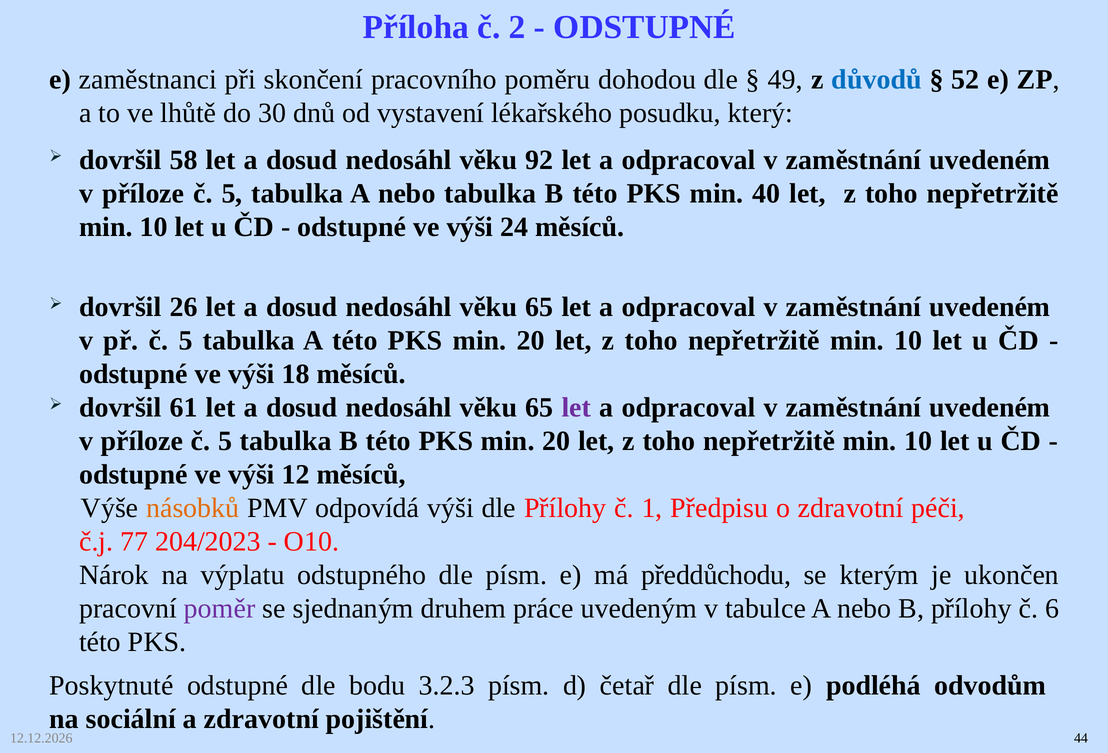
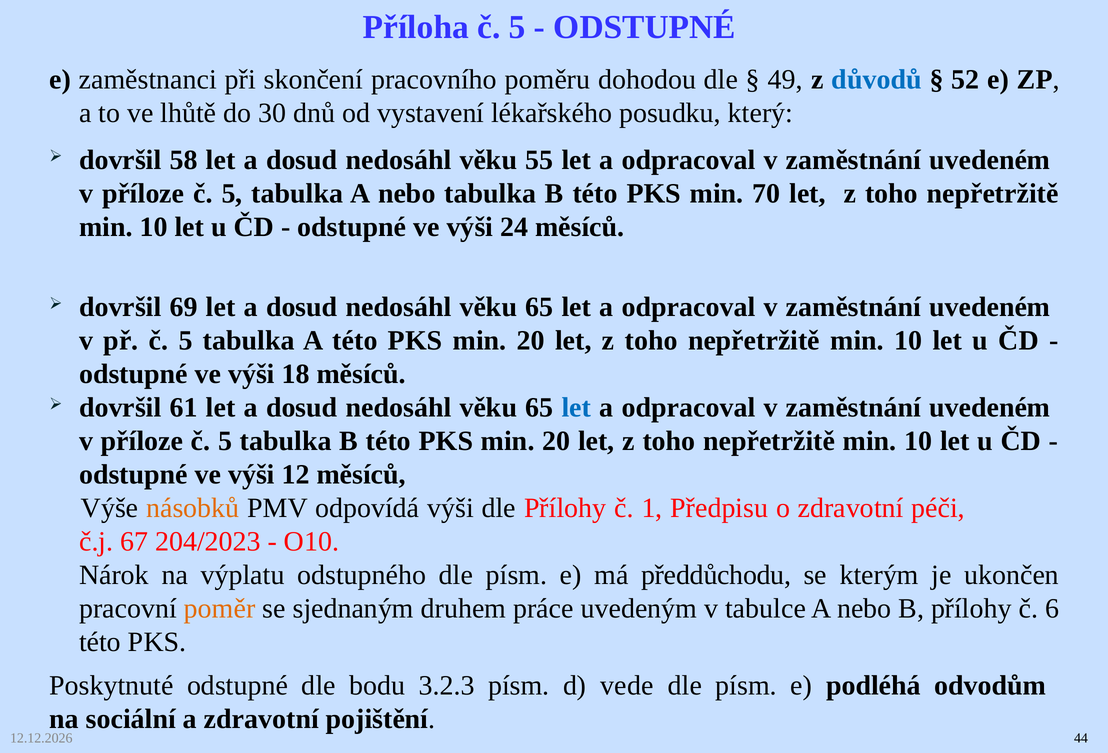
Příloha č 2: 2 -> 5 (517, 27)
92: 92 -> 55 (539, 160)
40: 40 -> 70 (766, 194)
26: 26 -> 69 (184, 308)
let colour: purple -> blue (576, 408)
77: 77 -> 67 (134, 542)
poměr colour: purple -> orange (220, 609)
četař: četař -> vede (627, 686)
